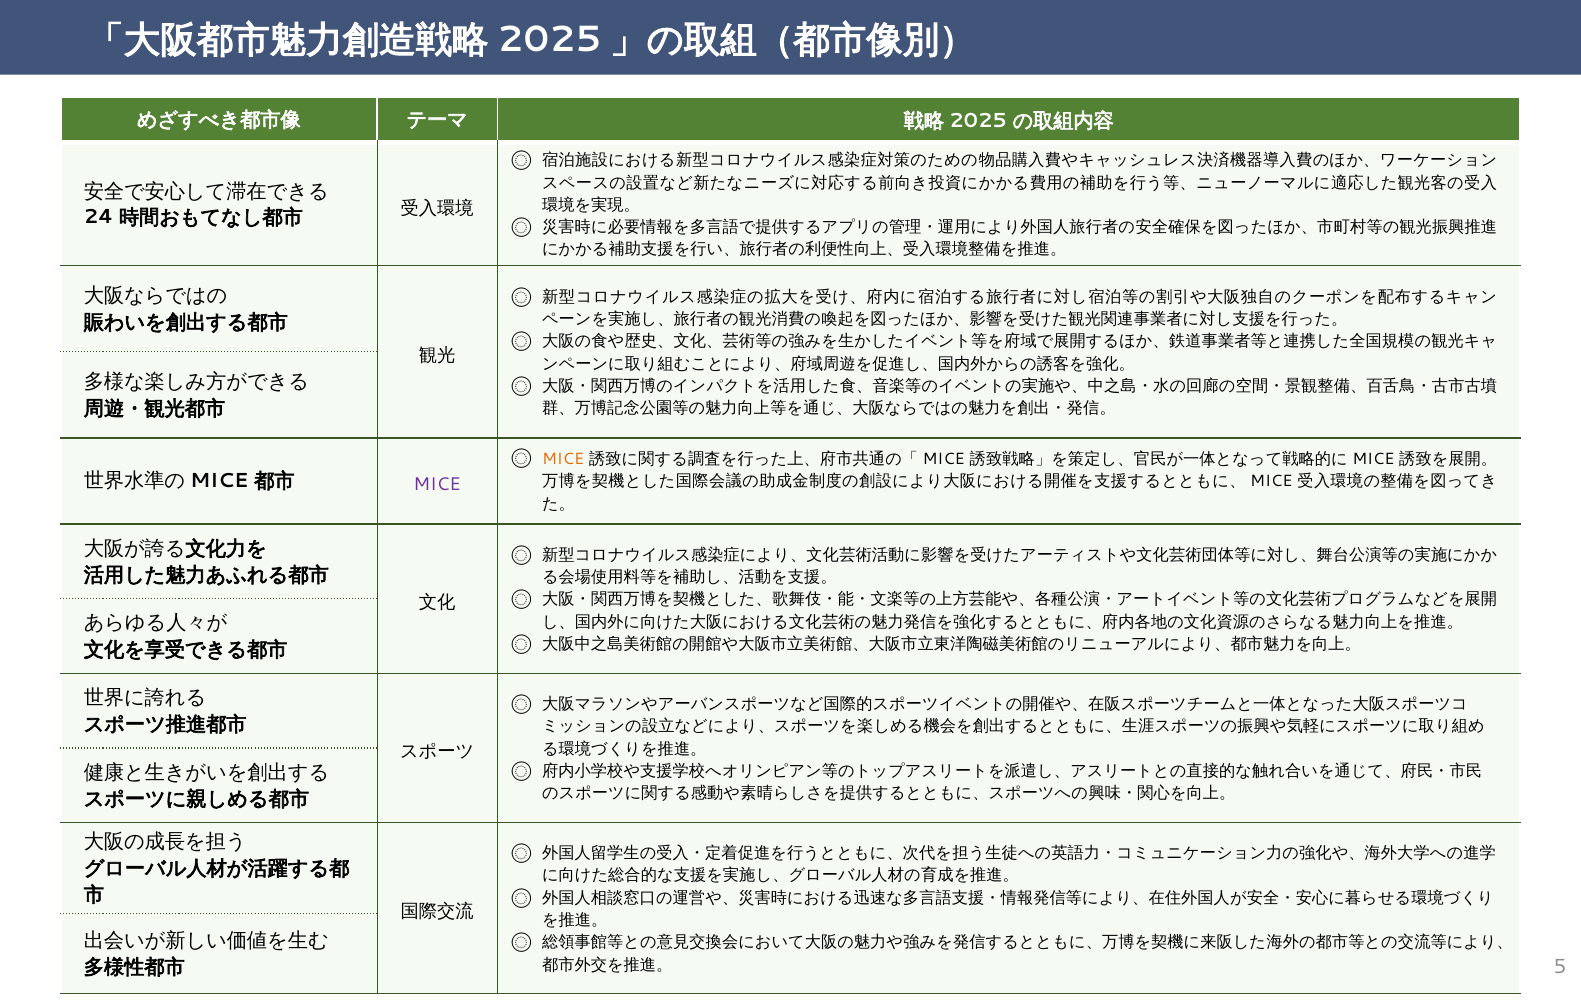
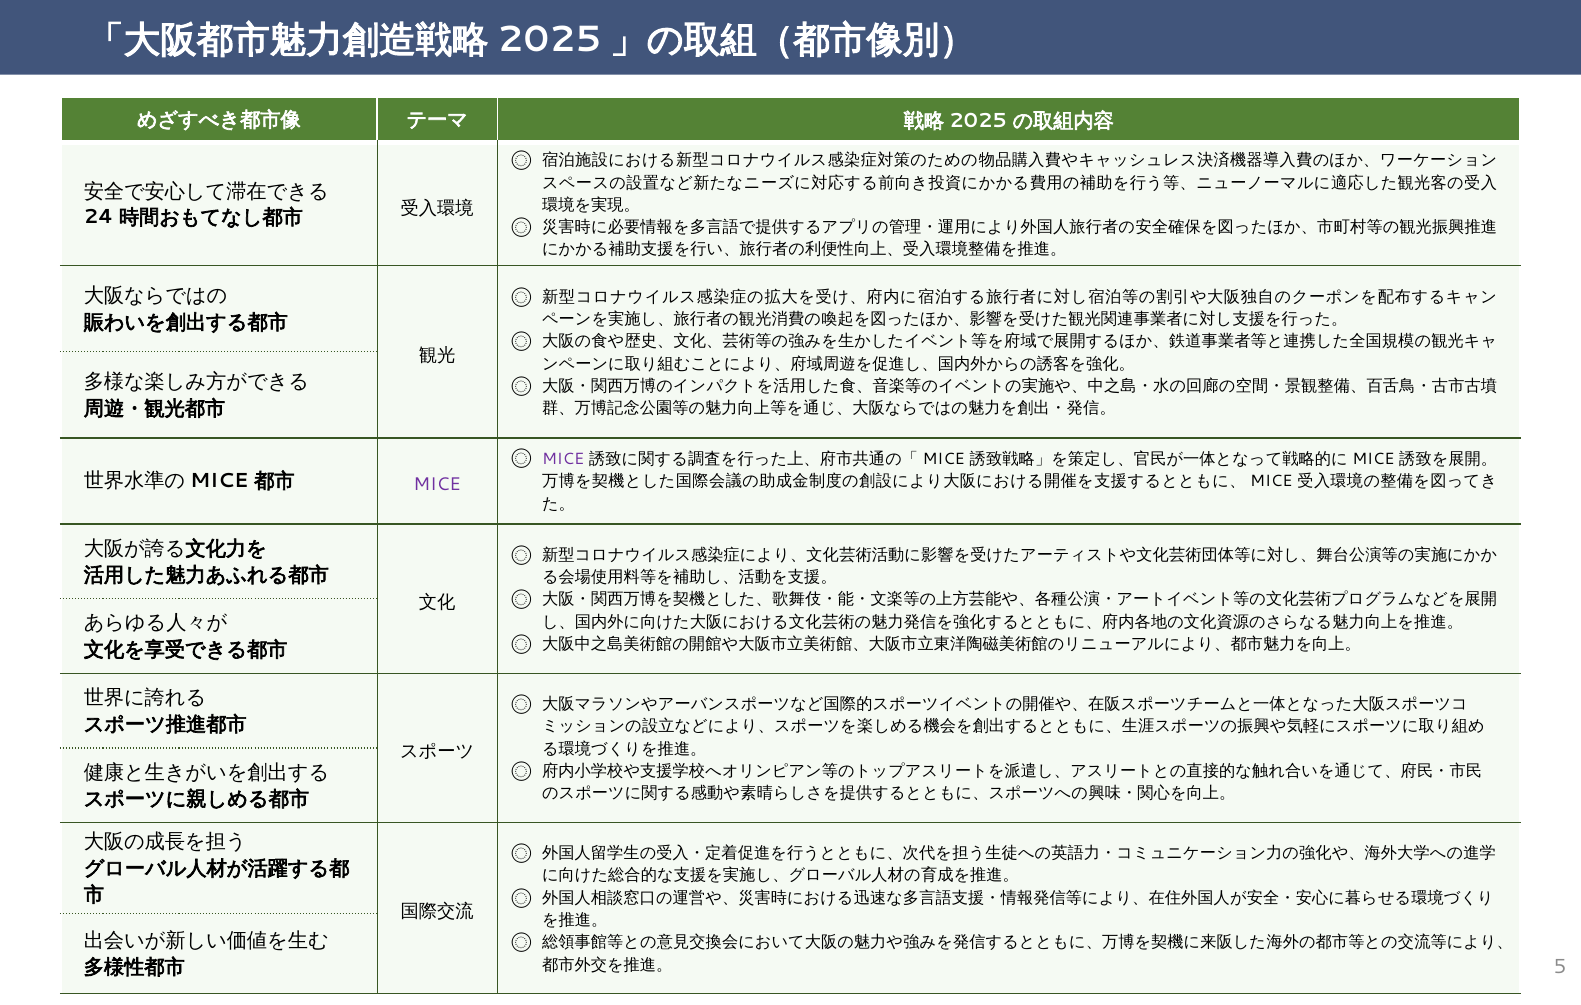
MICE colour: orange -> purple (563, 459)
